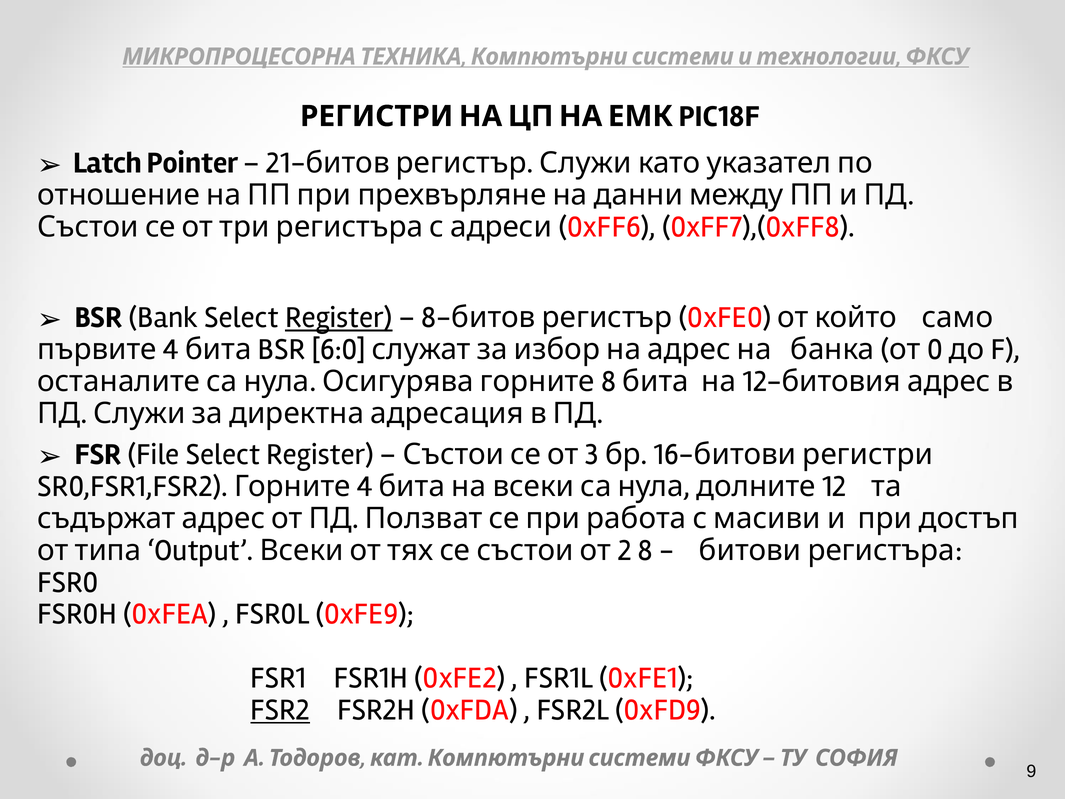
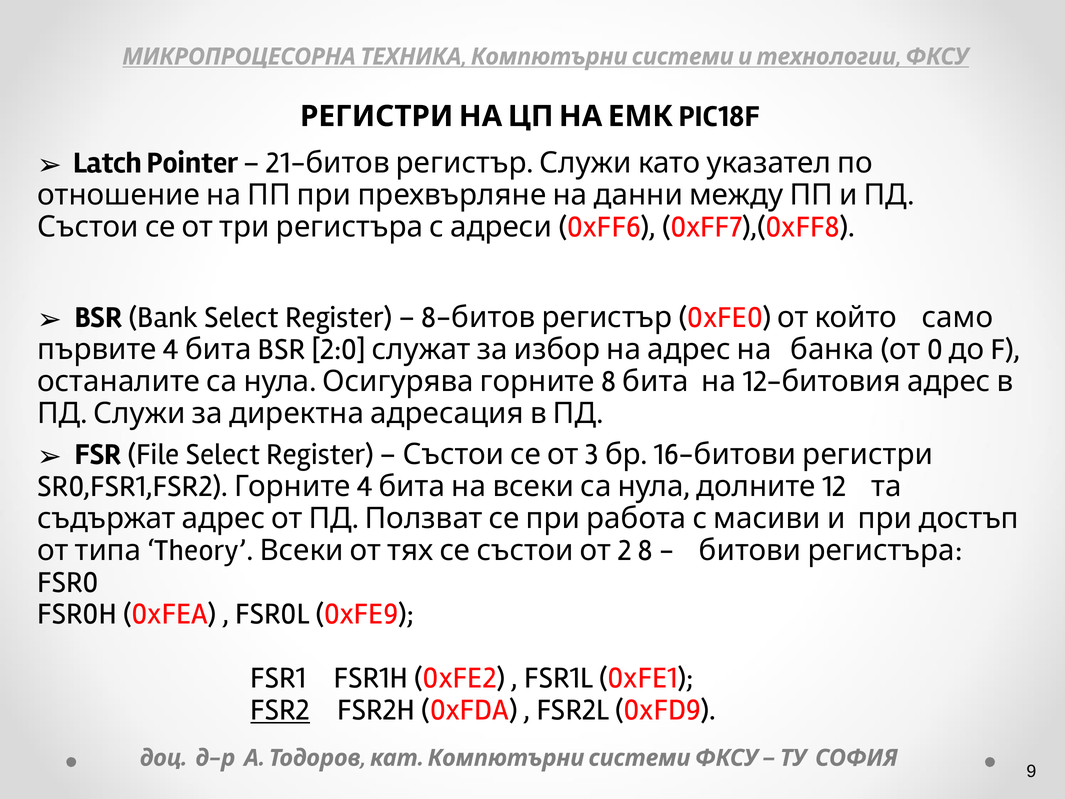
Register underline: present -> none (339, 318)
6:0: 6:0 -> 2:0 (339, 350)
Output: Output -> Theory (200, 550)
